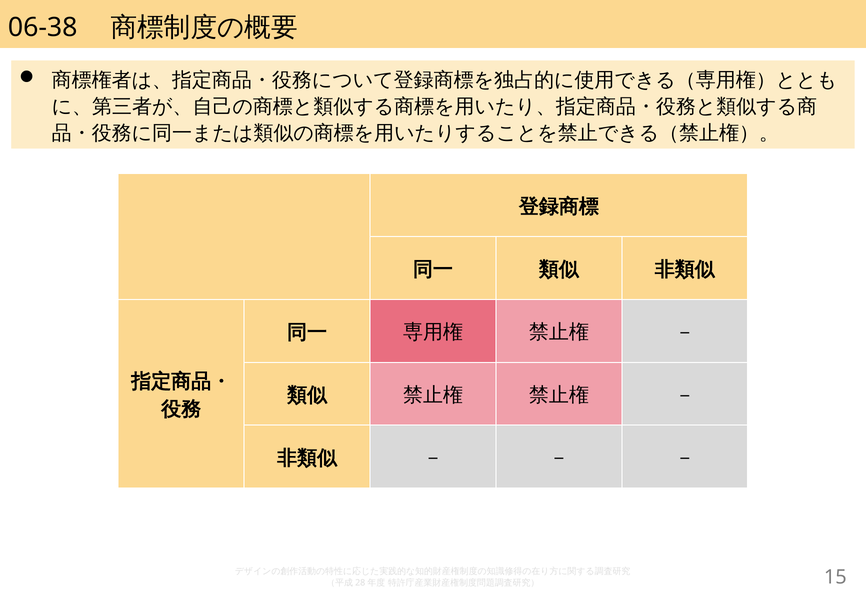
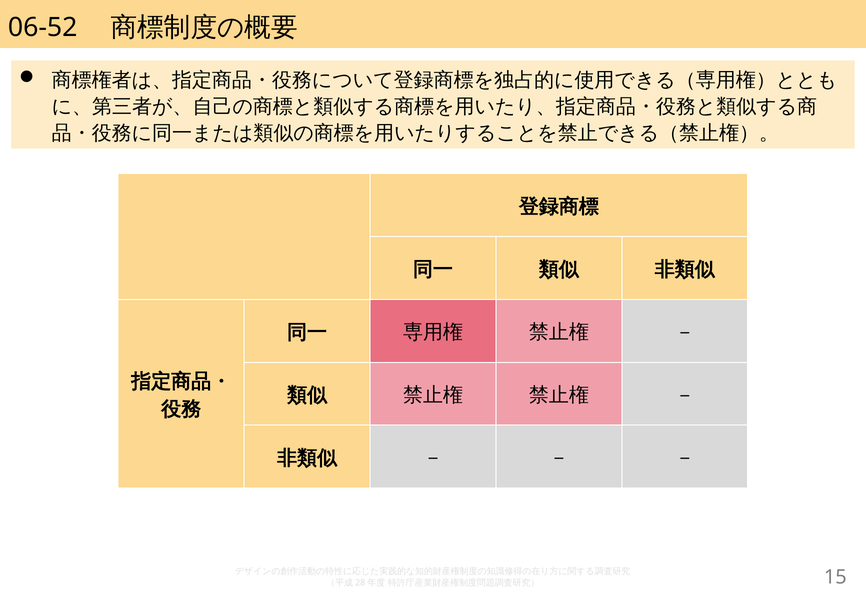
06-38: 06-38 -> 06-52 (43, 27)
